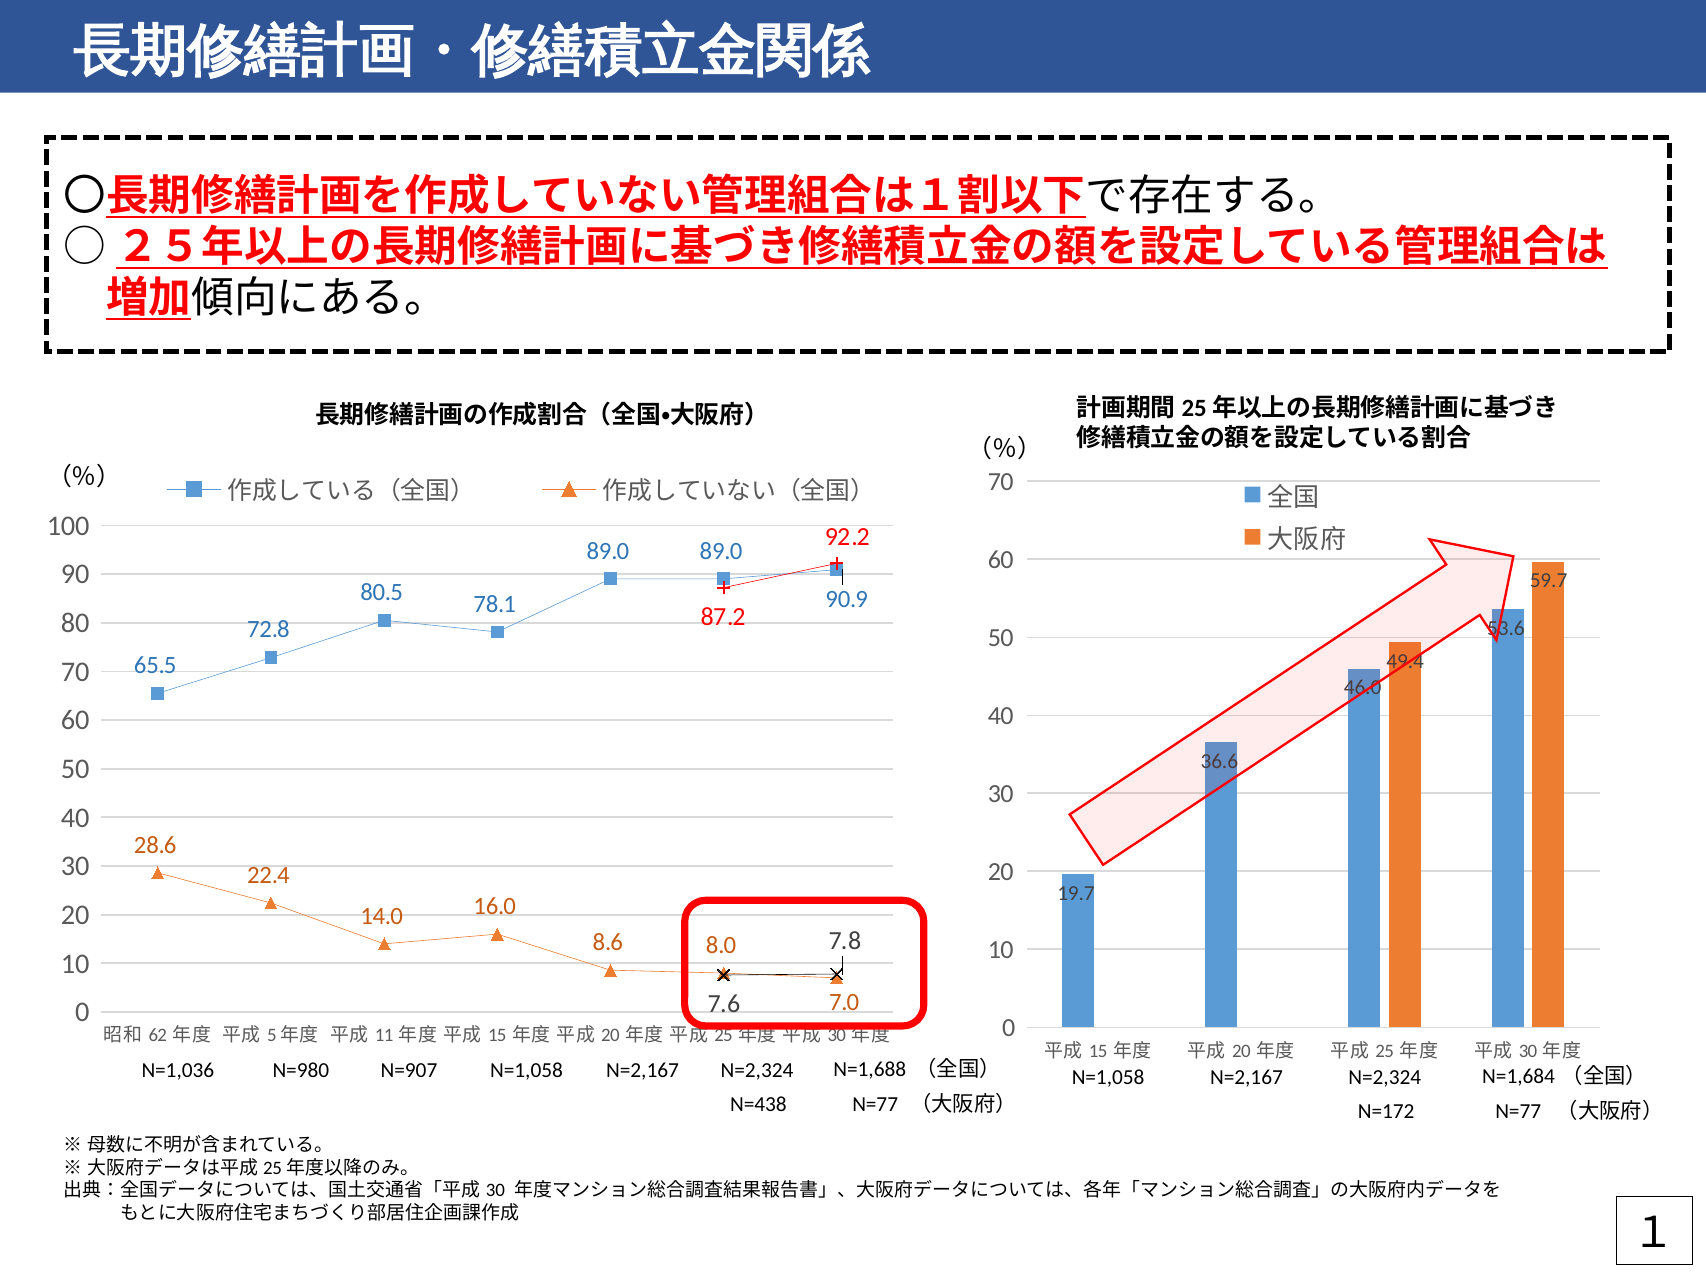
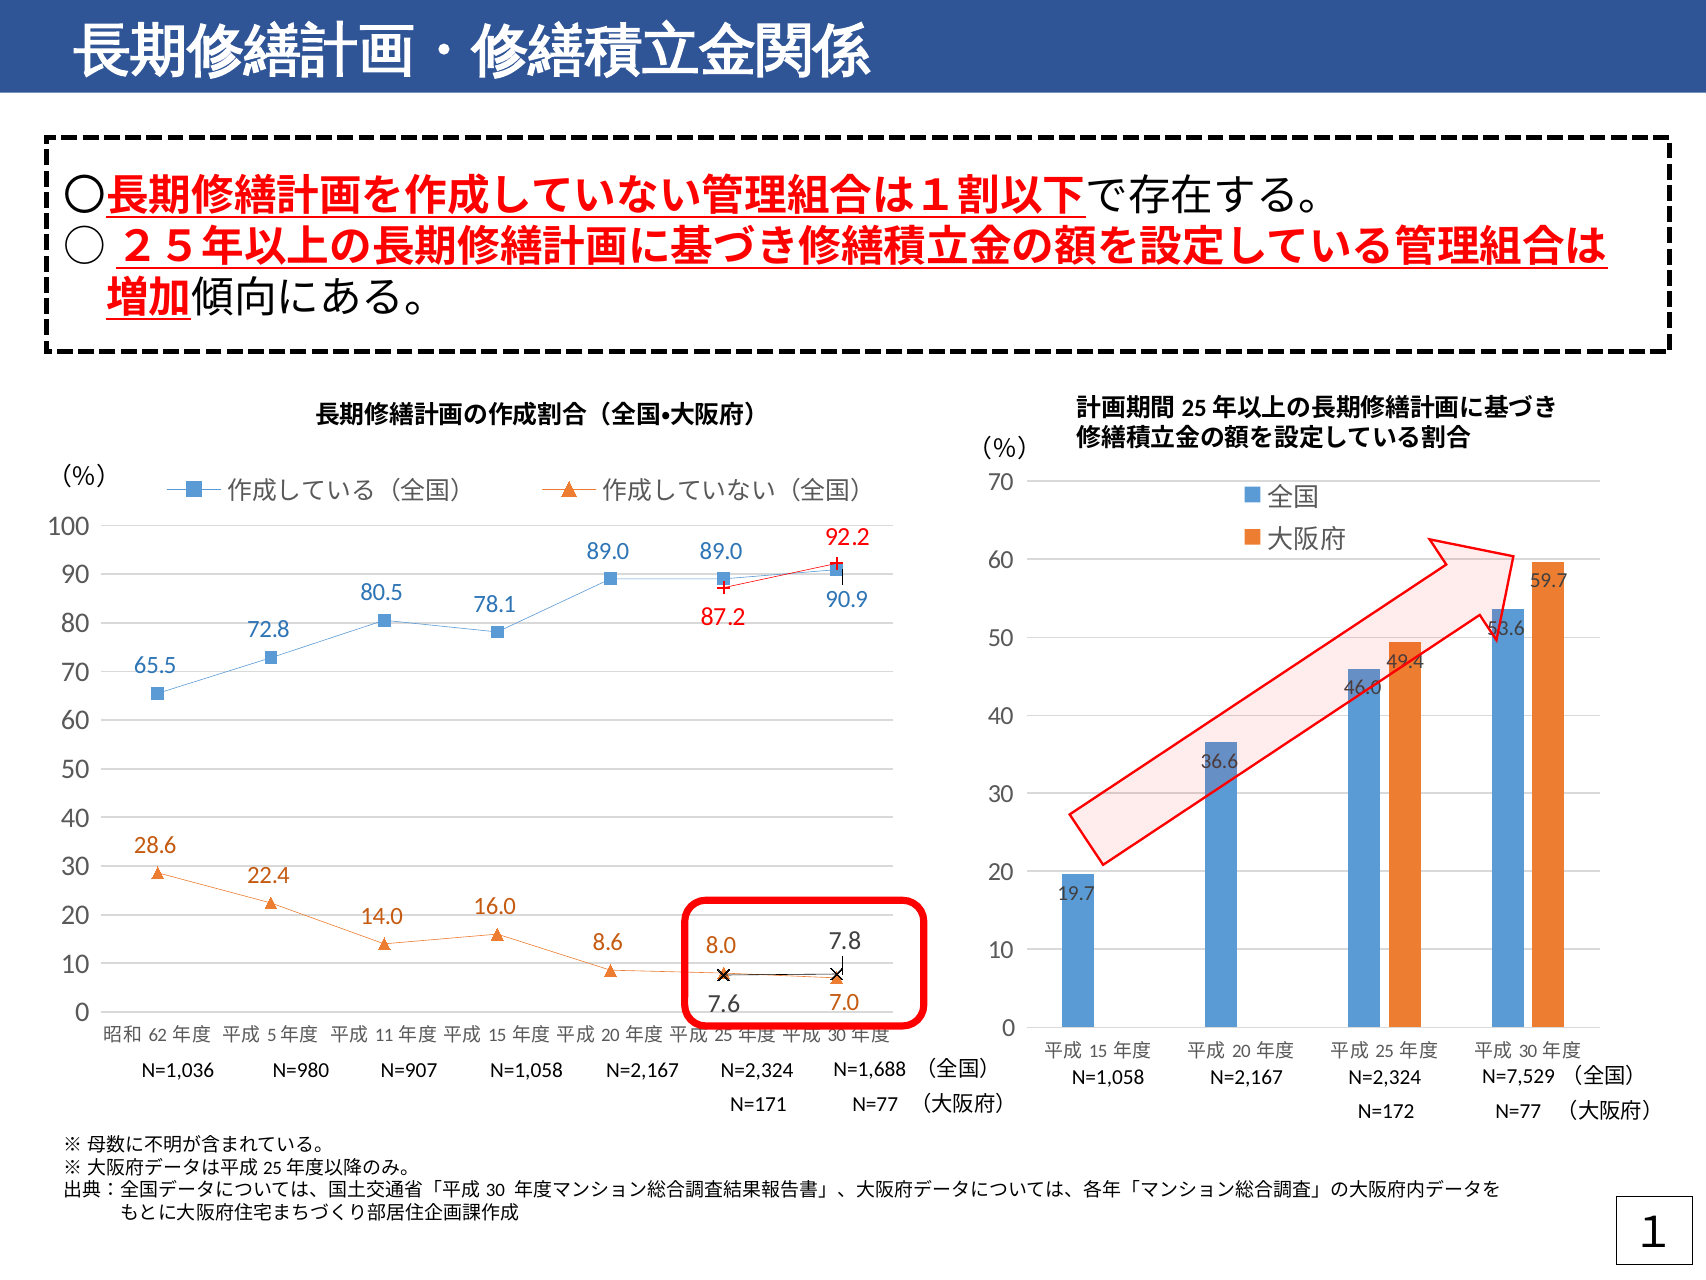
N=1,684: N=1,684 -> N=7,529 (1519, 1076)
N=438: N=438 -> N=171 (758, 1104)
